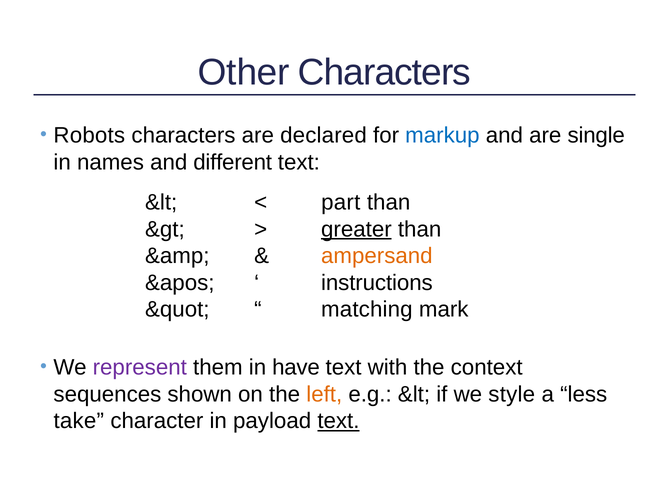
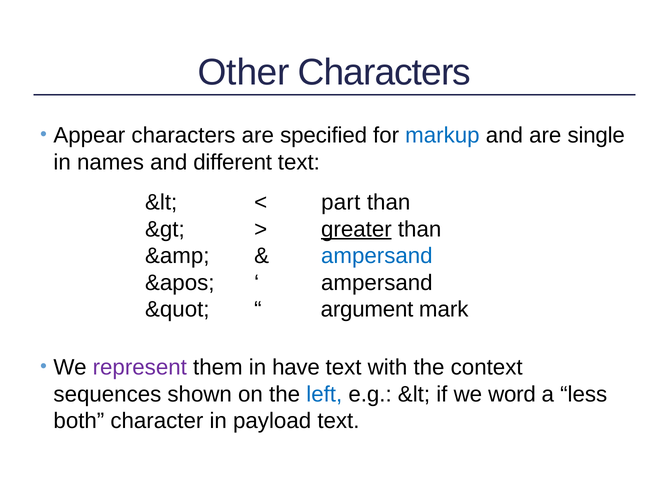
Robots: Robots -> Appear (89, 135)
declared: declared -> specified (324, 135)
ampersand colour: orange -> blue (377, 256)
instructions: instructions -> ampersand (377, 283)
matching: matching -> argument (367, 309)
left colour: orange -> blue (324, 394)
style: style -> word (512, 394)
take: take -> both (79, 421)
text underline: present -> none (338, 421)
